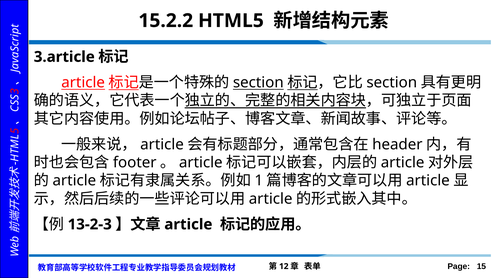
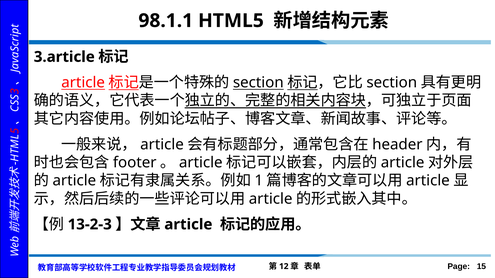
15.2.2: 15.2.2 -> 98.1.1 (166, 21)
